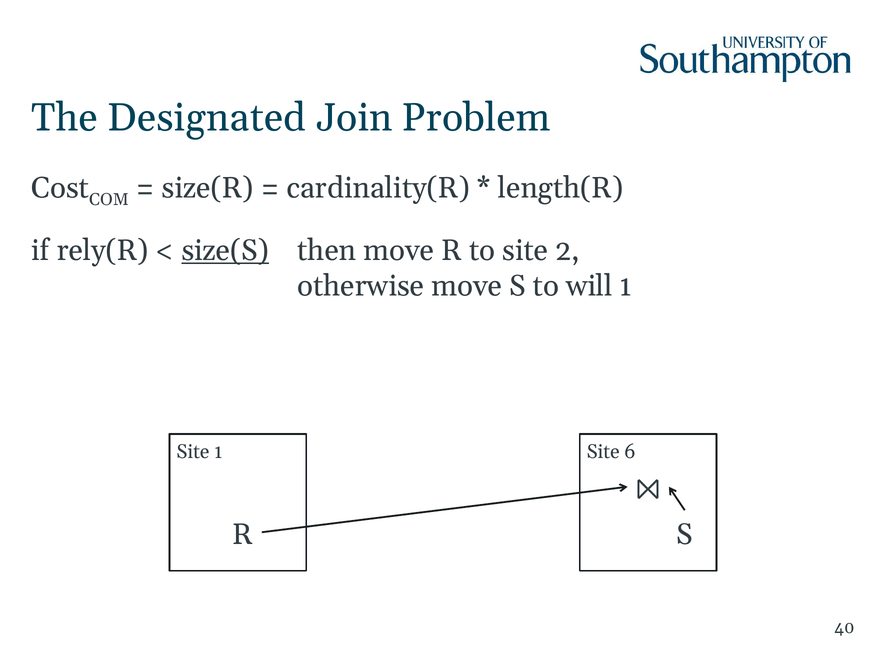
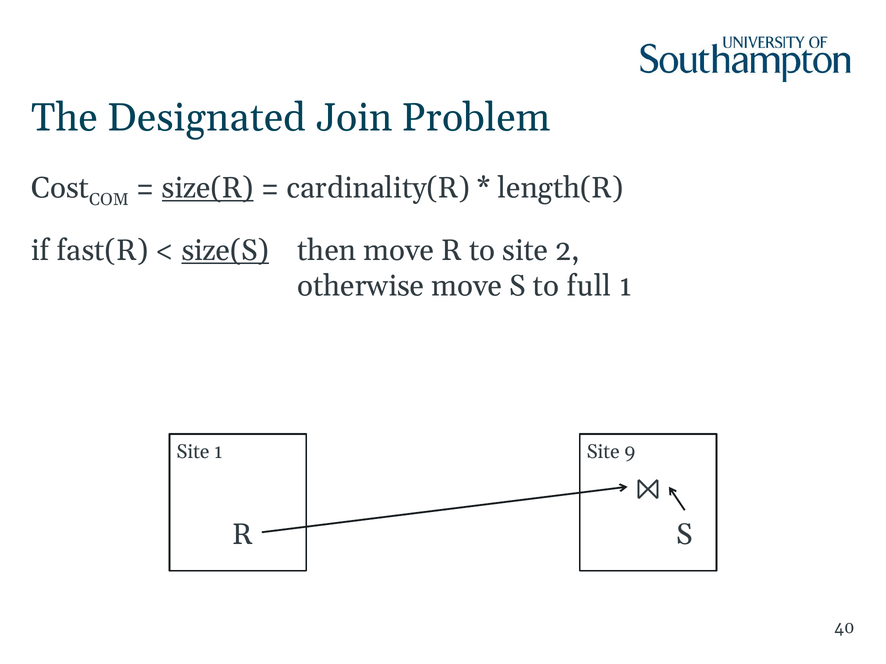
size(R underline: none -> present (208, 188)
rely(R: rely(R -> fast(R (102, 251)
will: will -> full (589, 286)
6: 6 -> 9 (630, 452)
